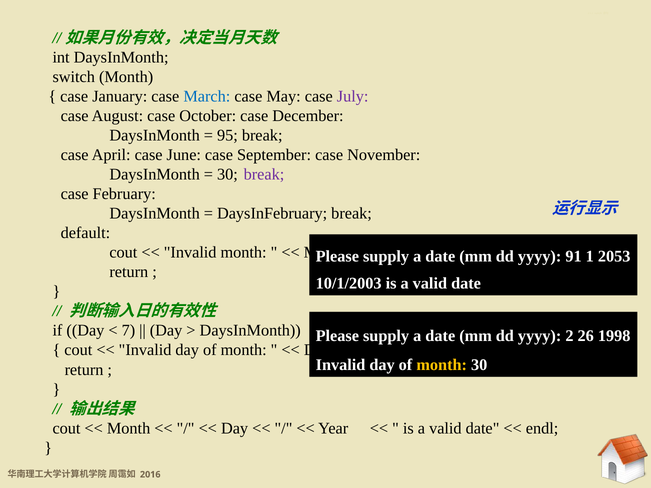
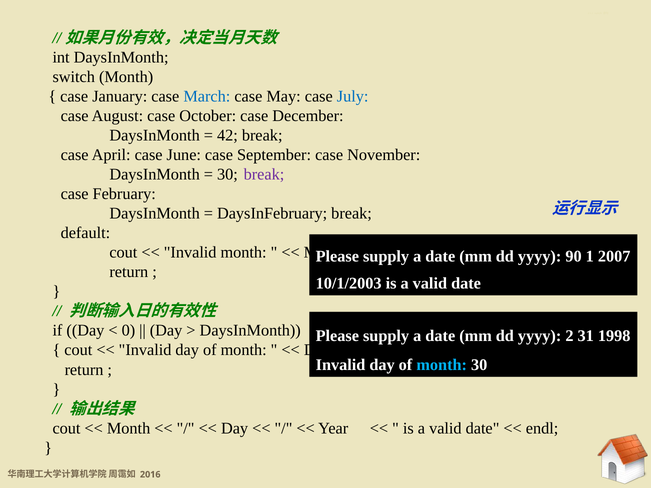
July colour: purple -> blue (353, 96)
95: 95 -> 42 (227, 135)
91: 91 -> 90 (574, 256)
2053: 2053 -> 2007 (614, 256)
7: 7 -> 0 (128, 331)
26: 26 -> 31 (586, 336)
month colour: yellow -> light blue (442, 365)
